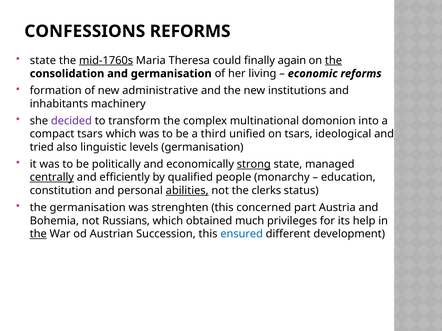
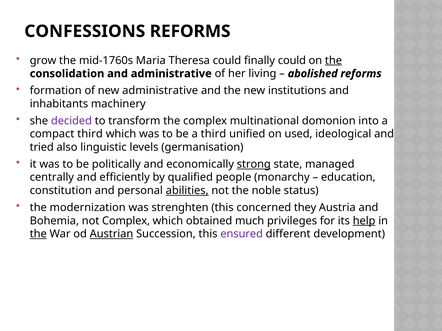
state: state -> grow (43, 60)
mid-1760s underline: present -> none (106, 60)
finally again: again -> could (292, 60)
and germanisation: germanisation -> administrative (171, 74)
economic: economic -> abolished (313, 74)
compact tsars: tsars -> third (90, 134)
on tsars: tsars -> used (299, 134)
centrally underline: present -> none (52, 178)
clerks: clerks -> noble (266, 191)
the germanisation: germanisation -> modernization (88, 208)
part: part -> they (305, 208)
not Russians: Russians -> Complex (126, 221)
help underline: none -> present (364, 221)
Austrian underline: none -> present (111, 234)
ensured colour: blue -> purple (242, 234)
